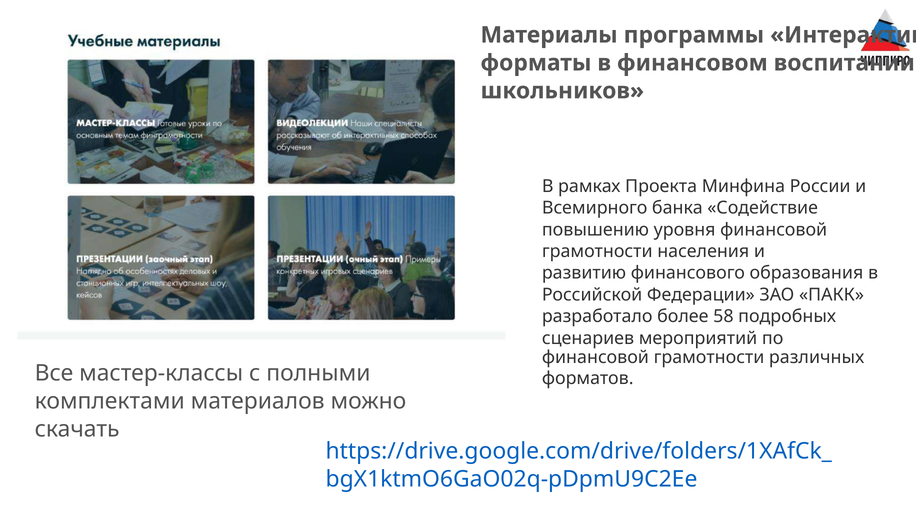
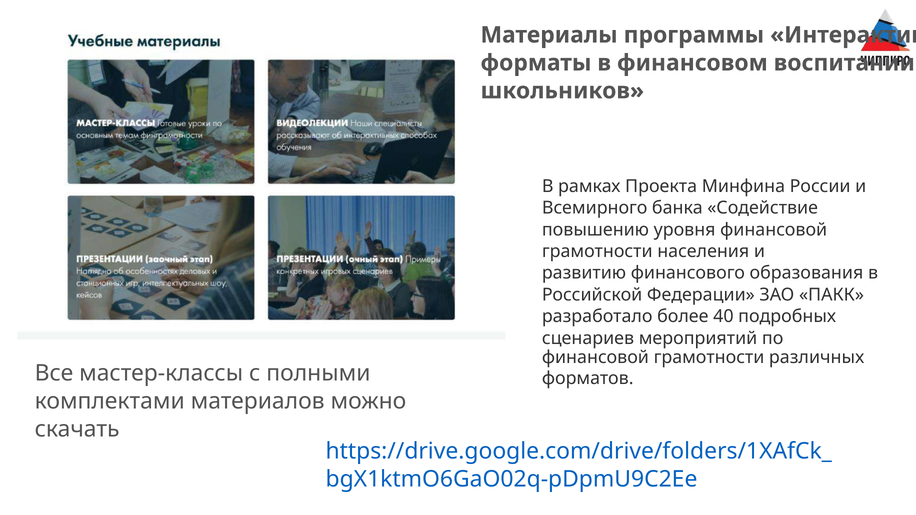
58: 58 -> 40 (723, 317)
